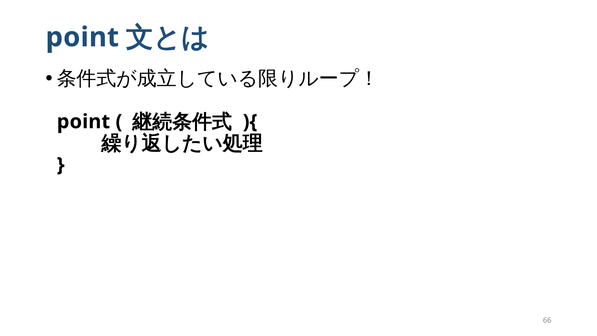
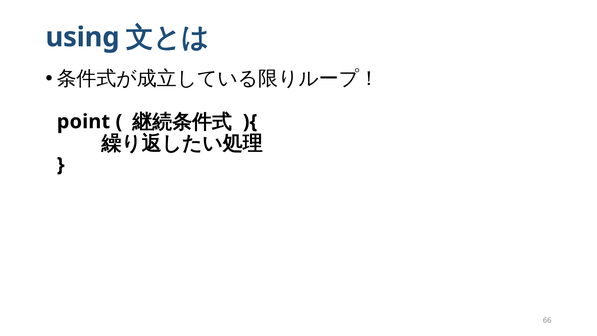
point: point -> using (83, 37)
